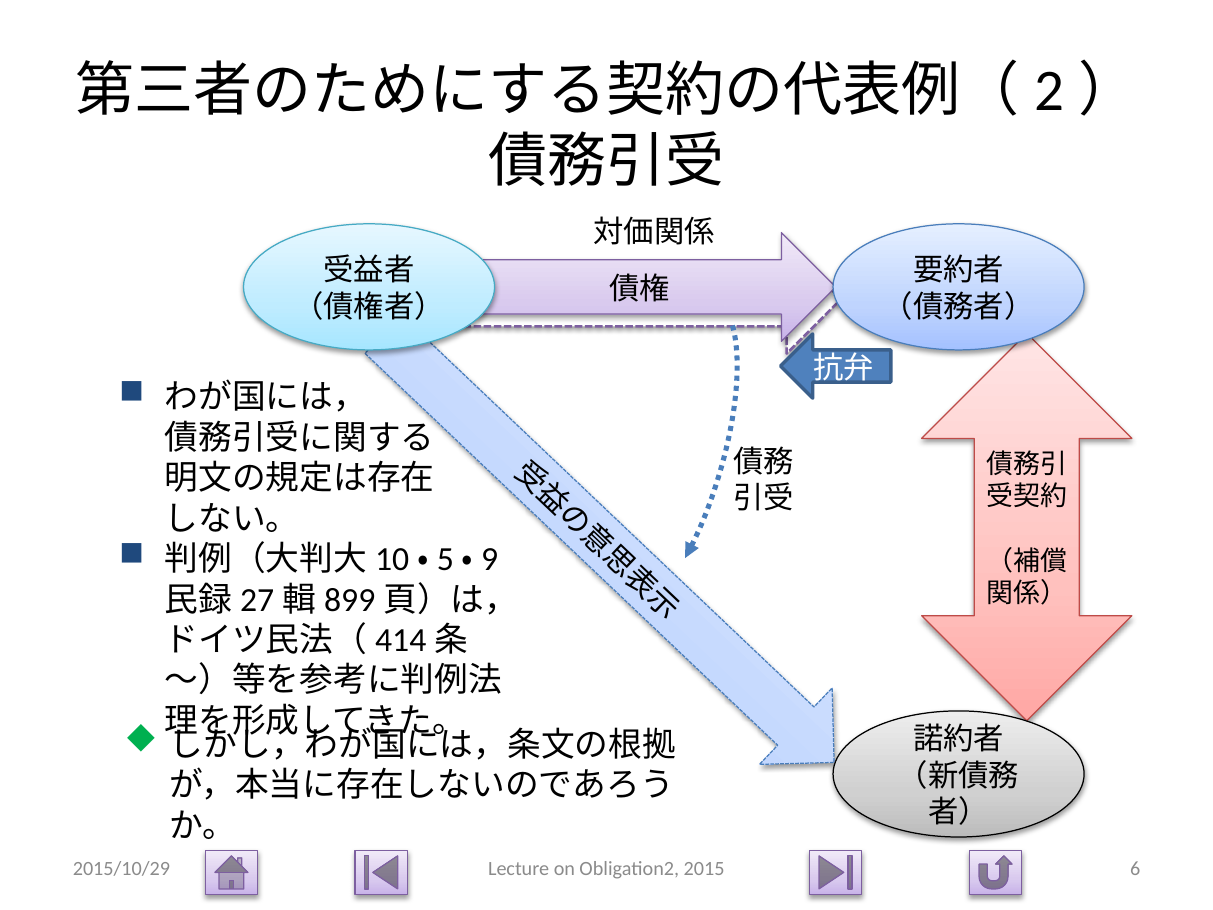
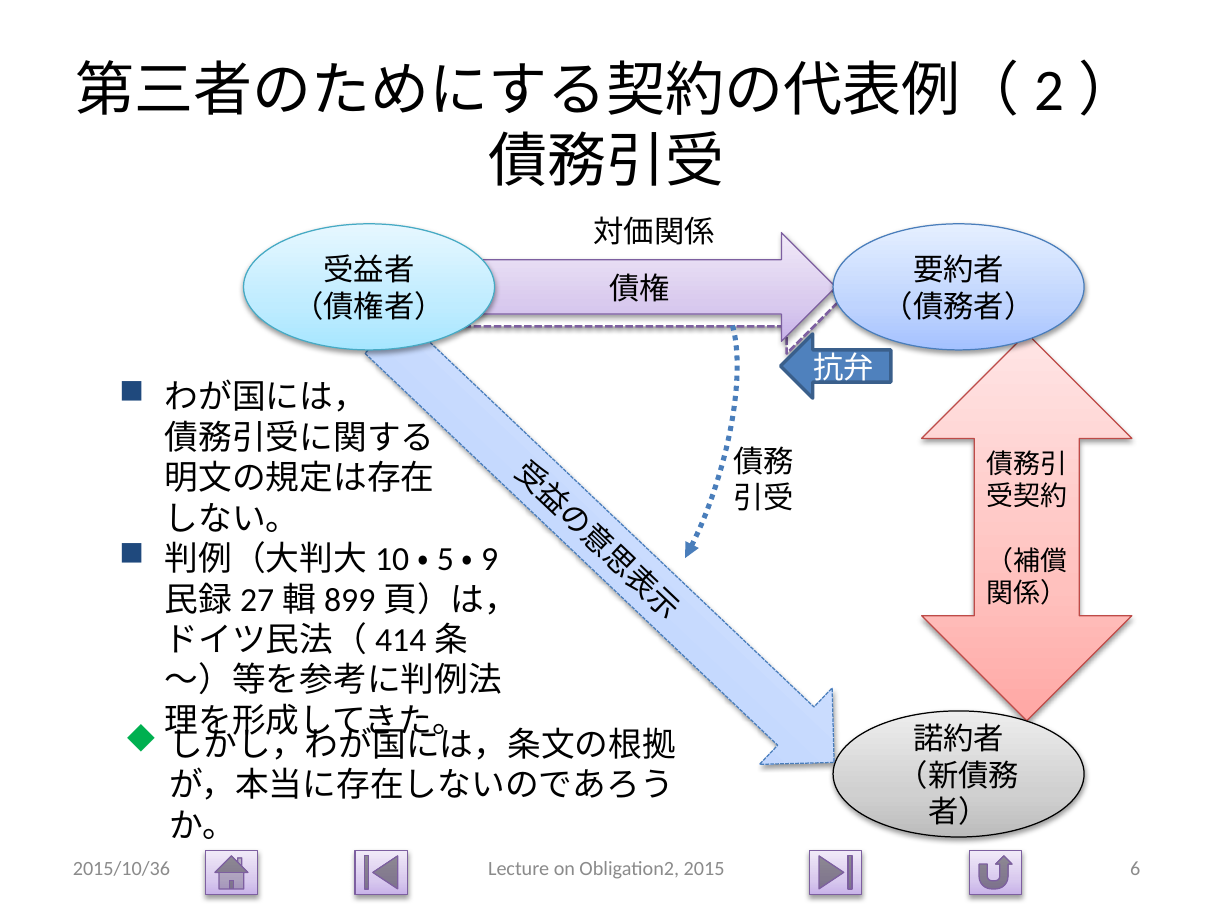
2015/10/29: 2015/10/29 -> 2015/10/36 (121, 869)
